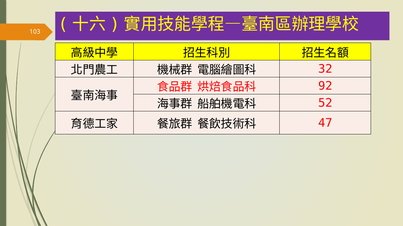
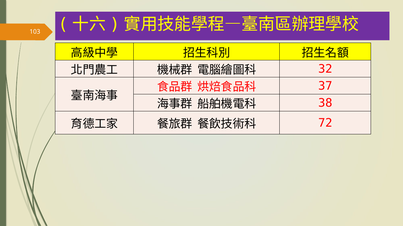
92: 92 -> 37 (325, 86)
52: 52 -> 38 (325, 103)
47: 47 -> 72 (325, 123)
